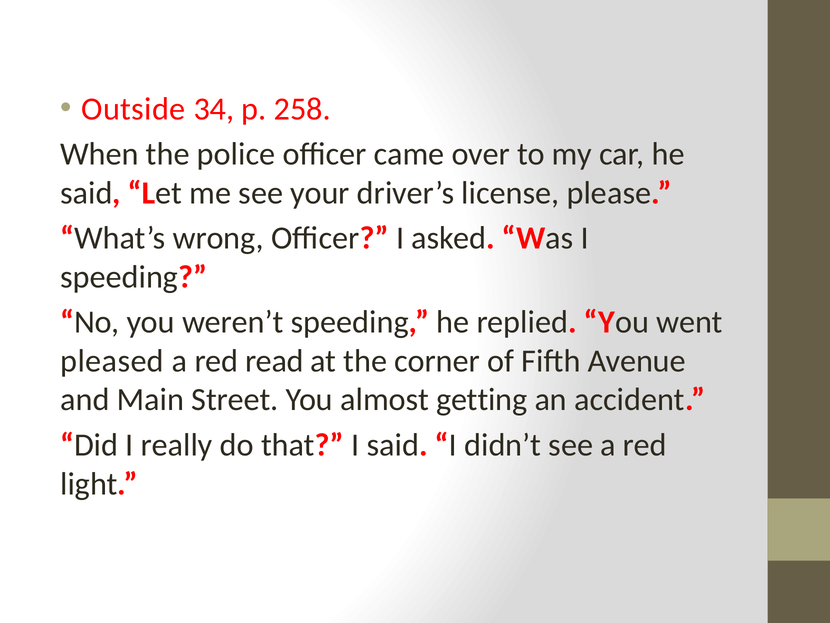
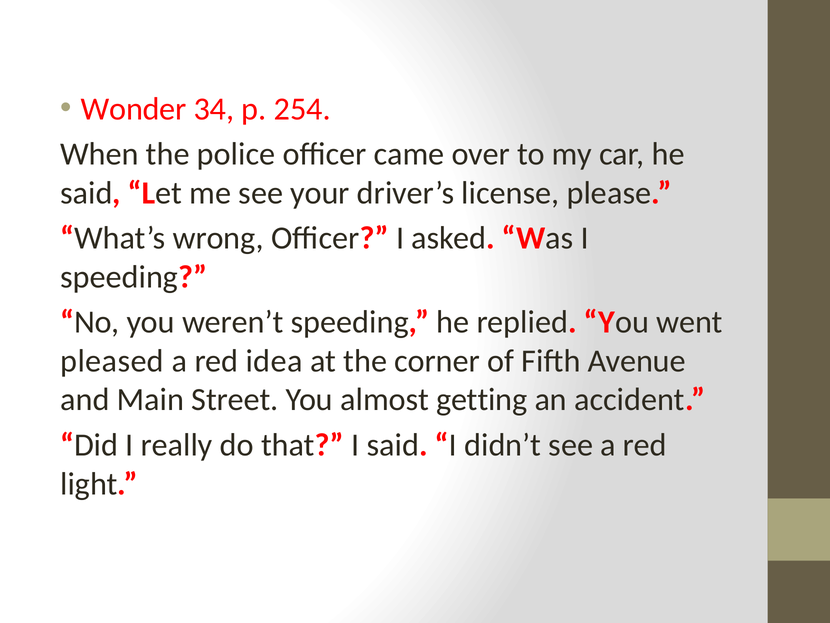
Outside: Outside -> Wonder (134, 109)
258: 258 -> 254 (302, 109)
read: read -> idea (274, 361)
